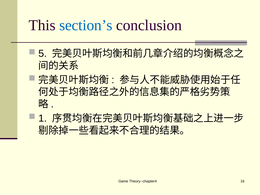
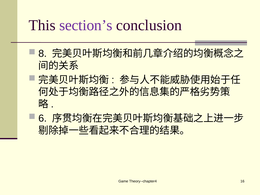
section’s colour: blue -> purple (86, 25)
5: 5 -> 8 (43, 54)
1: 1 -> 6 (43, 118)
